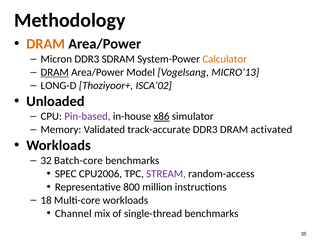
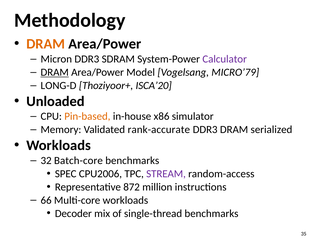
Calculator colour: orange -> purple (225, 59)
MICRO’13: MICRO’13 -> MICRO’79 (235, 72)
ISCA’02: ISCA’02 -> ISCA’20 (154, 86)
Pin-based colour: purple -> orange (87, 117)
x86 underline: present -> none (162, 117)
track-accurate: track-accurate -> rank-accurate (159, 130)
activated: activated -> serialized (271, 130)
800: 800 -> 872 (132, 187)
18: 18 -> 66 (46, 201)
Channel: Channel -> Decoder (73, 214)
